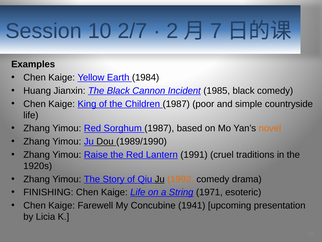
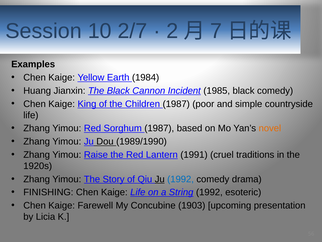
1992 colour: orange -> blue (181, 179)
String 1971: 1971 -> 1992 (209, 192)
1941: 1941 -> 1903 (192, 205)
